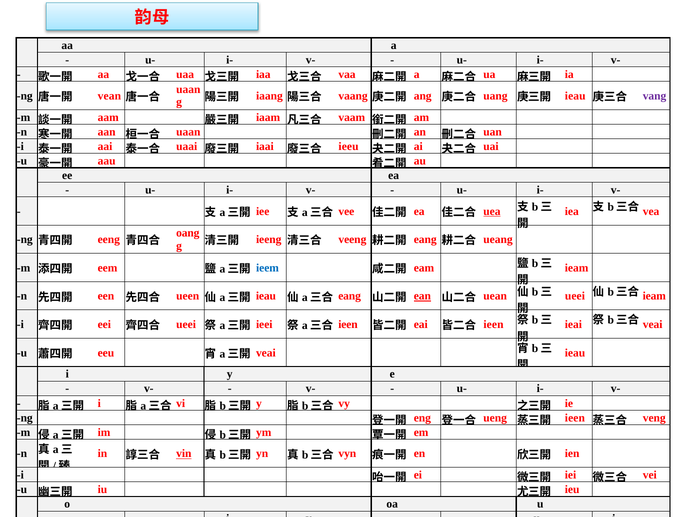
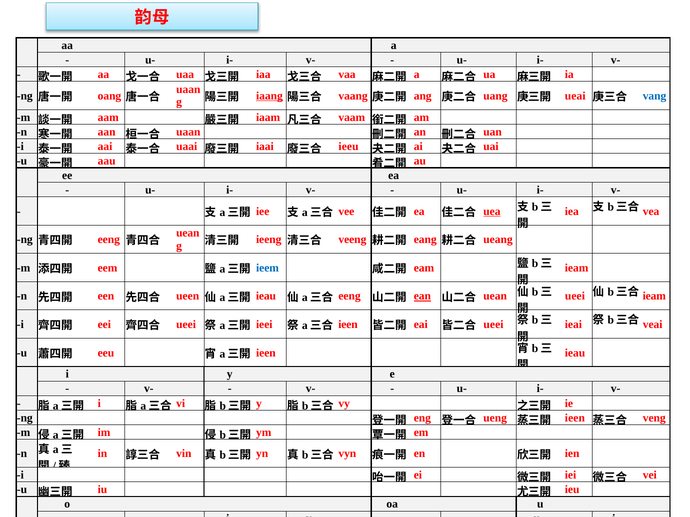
vean: vean -> oang (109, 96)
iaang underline: none -> present (269, 96)
ieau: ieau -> ueai (575, 96)
vang colour: purple -> blue (655, 96)
oang: oang -> uean (188, 233)
eang: eang -> eeng (350, 296)
ieen: ieen -> ueei (493, 325)
veai: veai -> ieen (266, 353)
vin underline: present -> none (184, 454)
